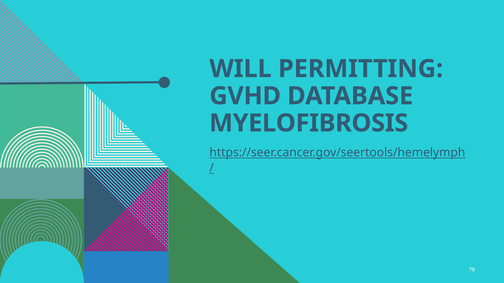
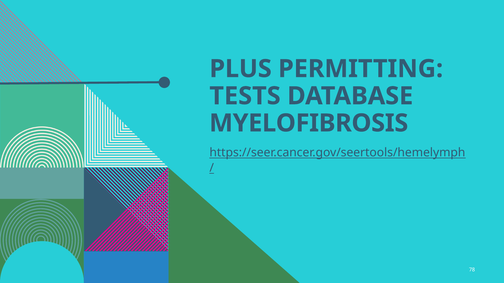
WILL: WILL -> PLUS (241, 69)
GVHD: GVHD -> TESTS (245, 96)
